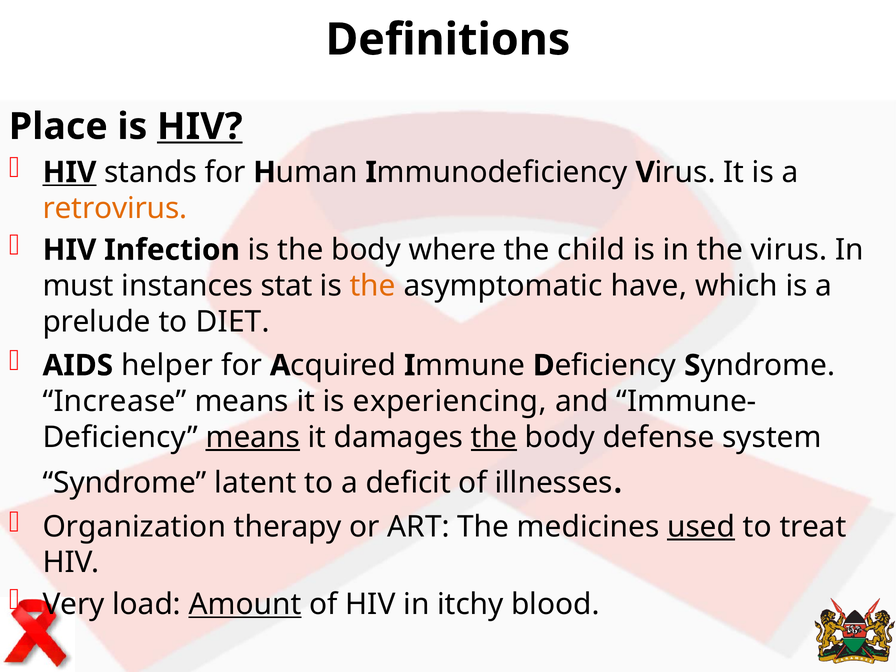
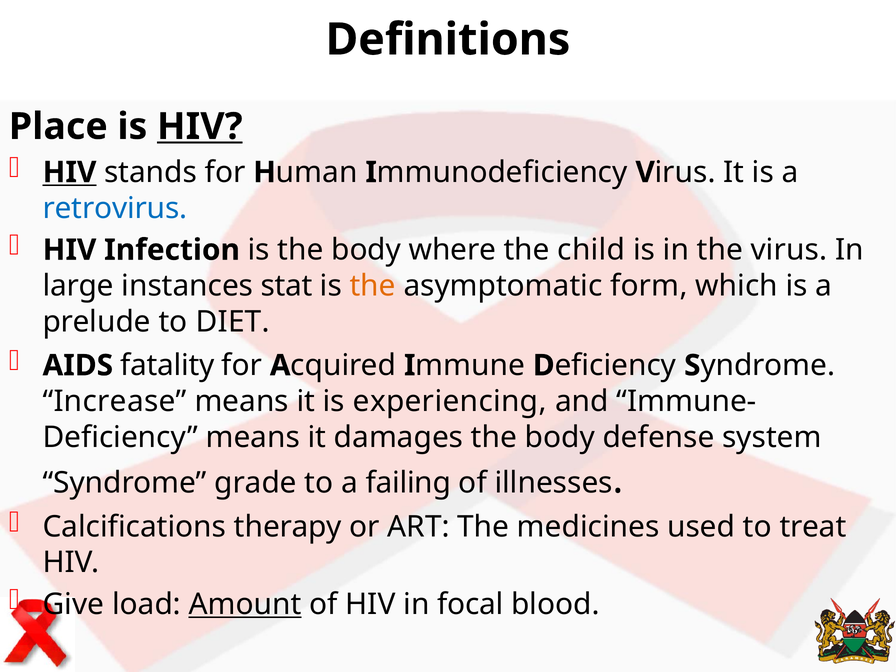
retrovirus colour: orange -> blue (115, 208)
must: must -> large (78, 286)
have: have -> form (649, 286)
helper: helper -> fatality (167, 365)
means underline: present -> none (253, 437)
the underline: present -> none (494, 437)
latent: latent -> grade (256, 483)
deficit: deficit -> failing (408, 483)
Organization: Organization -> Calcifications (134, 527)
used underline: present -> none (701, 527)
Very: Very -> Give (73, 604)
itchy: itchy -> focal (470, 604)
